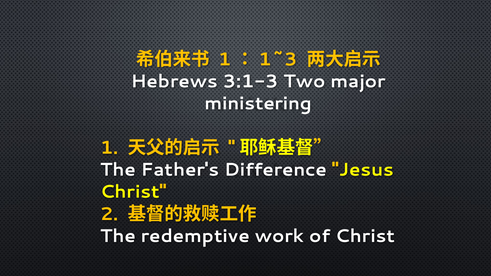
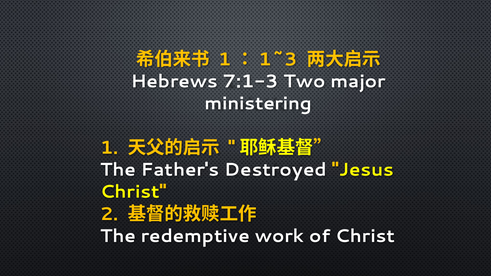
3:1-3: 3:1-3 -> 7:1-3 (251, 82)
Difference: Difference -> Destroyed (275, 170)
